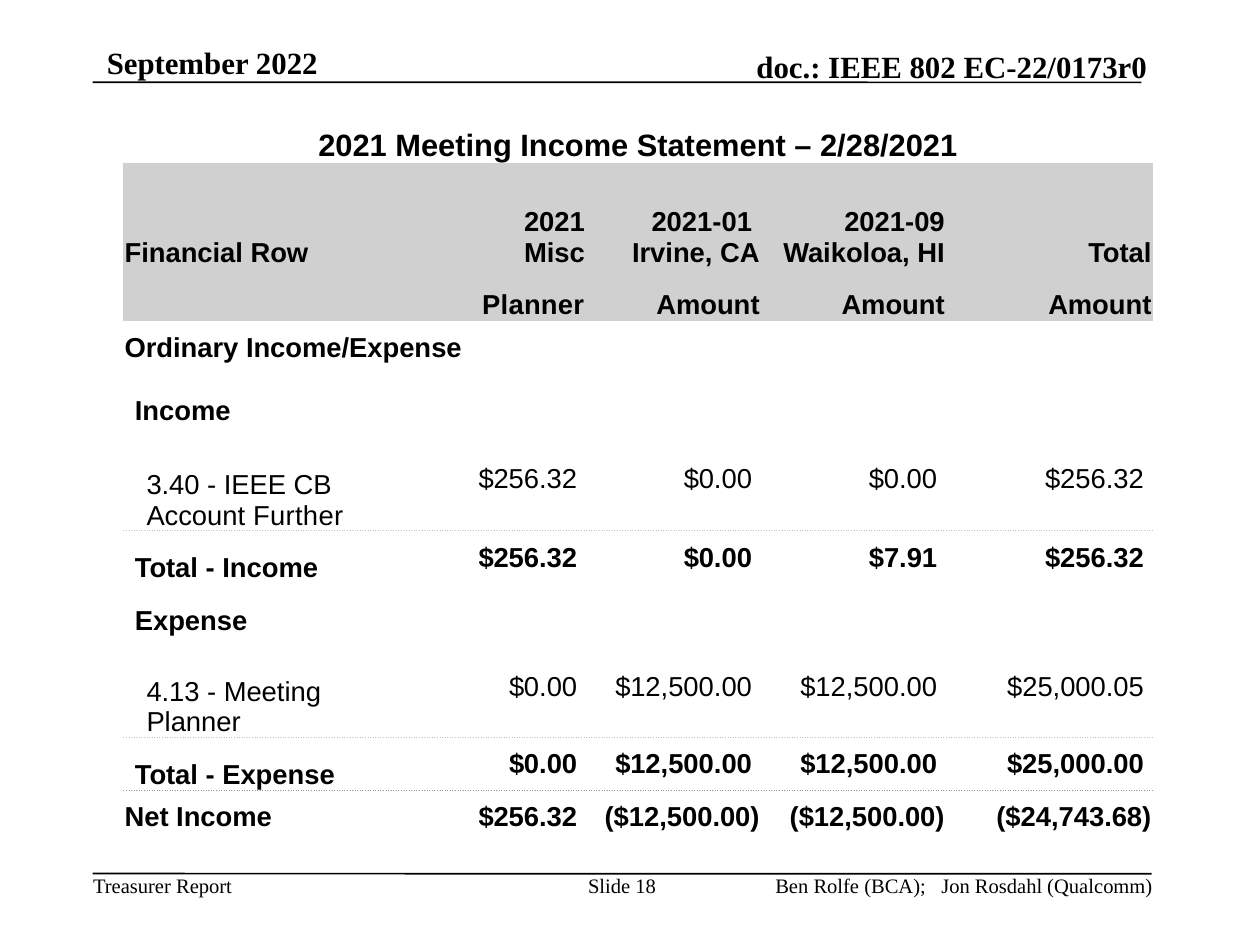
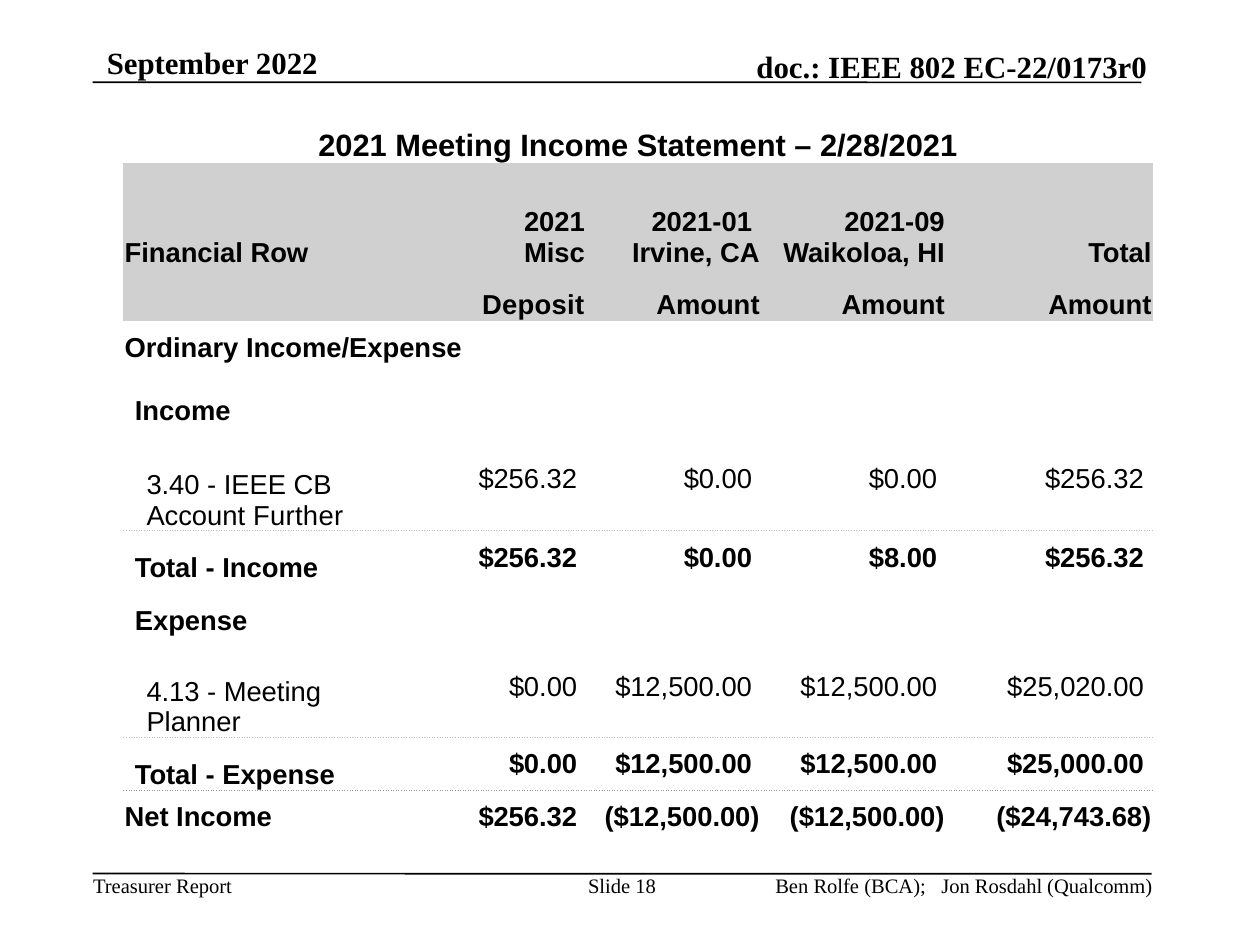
Planner: Planner -> Deposit (533, 306)
$7.91: $7.91 -> $8.00 (903, 558)
$25,000.05: $25,000.05 -> $25,020.00 (1075, 688)
